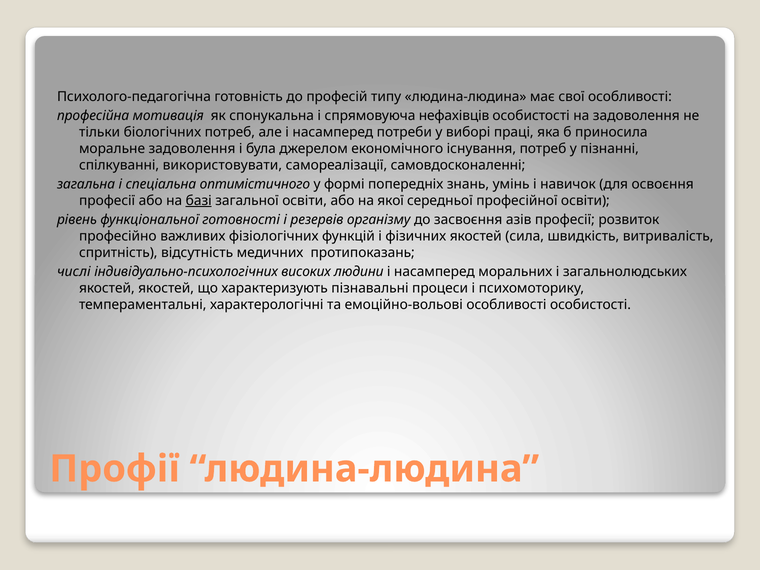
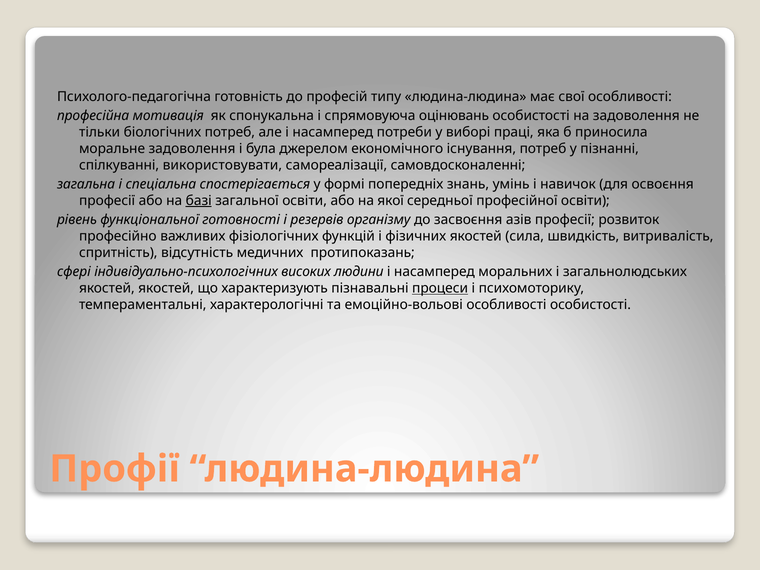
нефахівців: нефахівців -> оцінювань (454, 116)
оптимістичного: оптимістичного -> спостерігається (255, 184)
числі: числі -> сфері (74, 272)
процеси underline: none -> present (440, 288)
